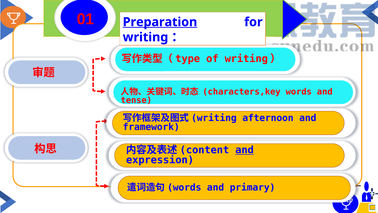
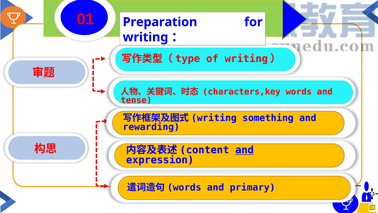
Preparation underline: present -> none (160, 22)
afternoon: afternoon -> something (268, 118)
framework: framework -> rewarding (151, 127)
